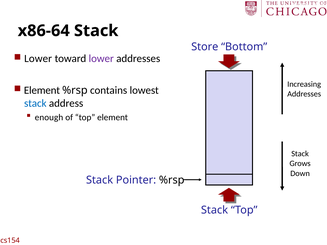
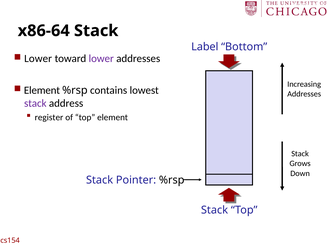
Store: Store -> Label (205, 47)
stack colour: blue -> purple (35, 103)
enough: enough -> register (49, 117)
